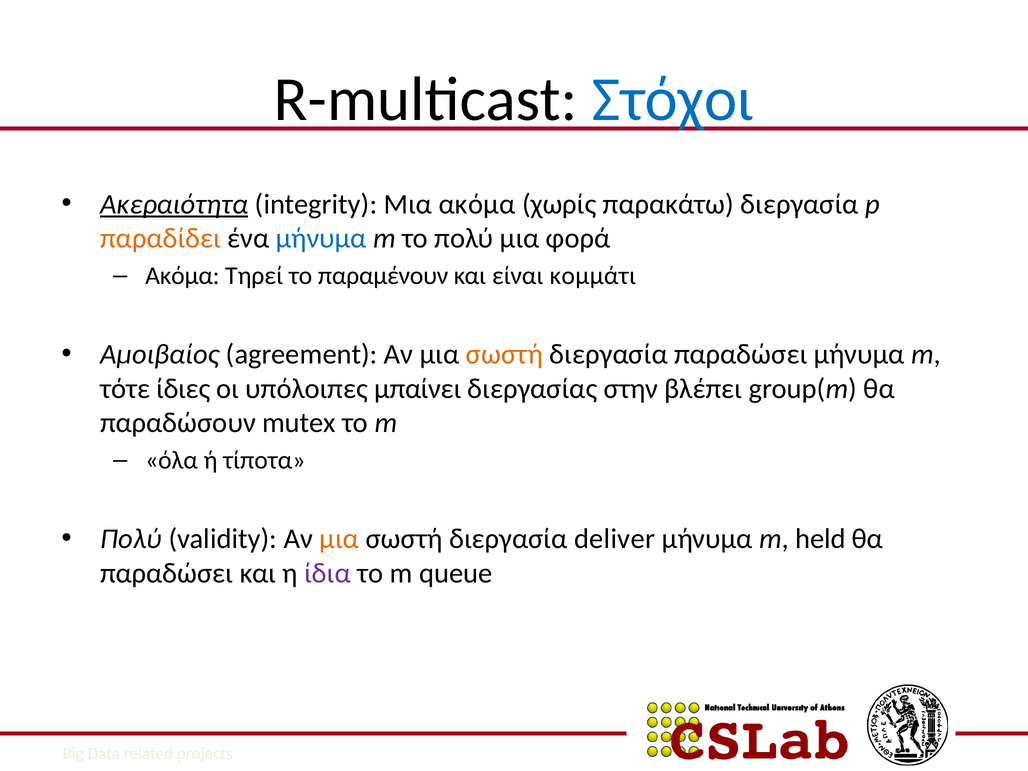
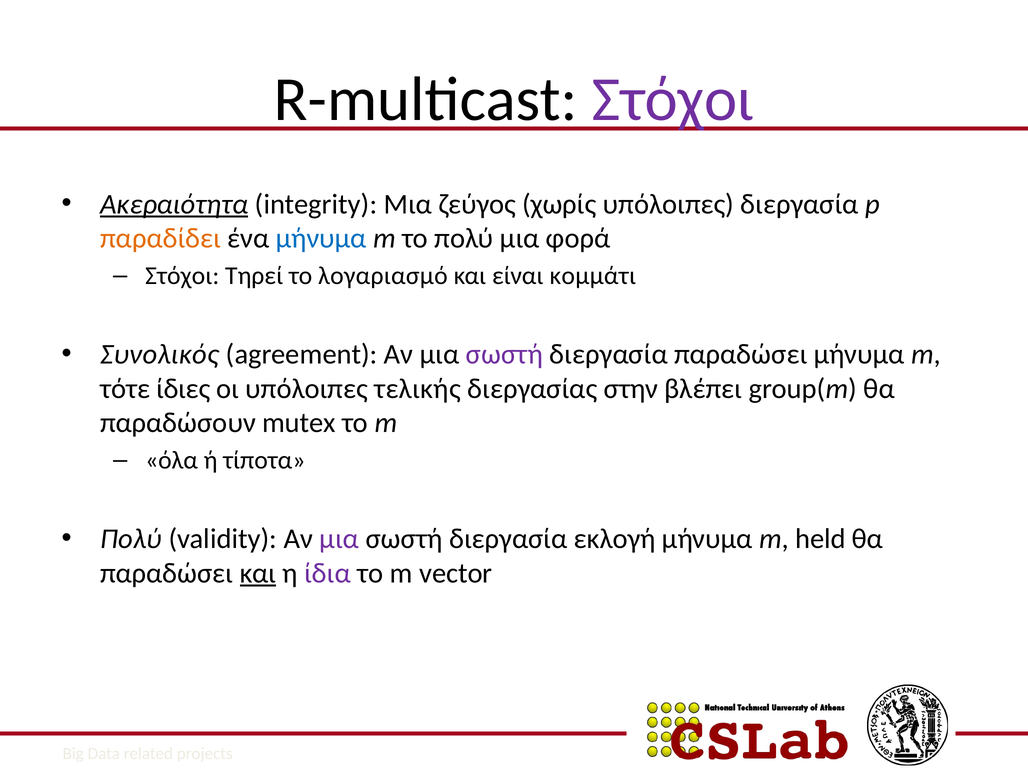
Στόχοι colour: blue -> purple (673, 100)
Μια ακόμα: ακόμα -> ζεύγος (477, 204)
χωρίς παρακάτω: παρακάτω -> υπόλοιπες (668, 204)
Ακόμα: Ακόμα -> Στόχοι (182, 276)
παραμένουν: παραμένουν -> λογαριασμό (383, 276)
Αμοιβαίος: Αμοιβαίος -> Συνολικός (160, 354)
σωστή colour: orange -> purple (504, 354)
μπαίνει: μπαίνει -> τελικής (418, 389)
μια colour: orange -> purple (339, 539)
deliver: deliver -> εκλογή (615, 539)
και underline: none -> present (258, 573)
queue: queue -> vector (456, 573)
